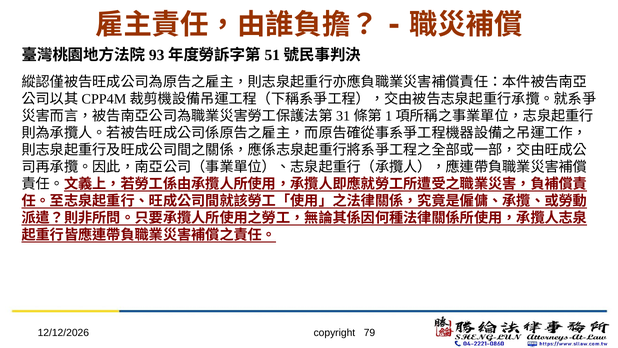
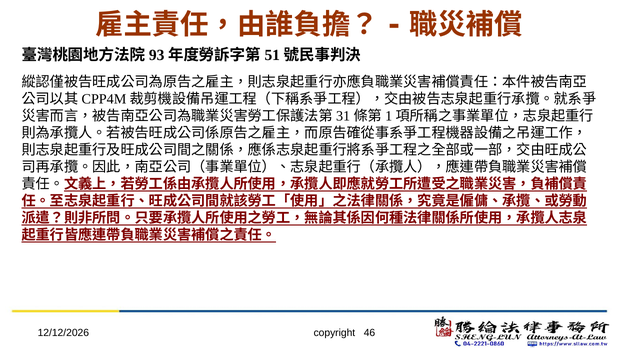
79: 79 -> 46 (369, 333)
